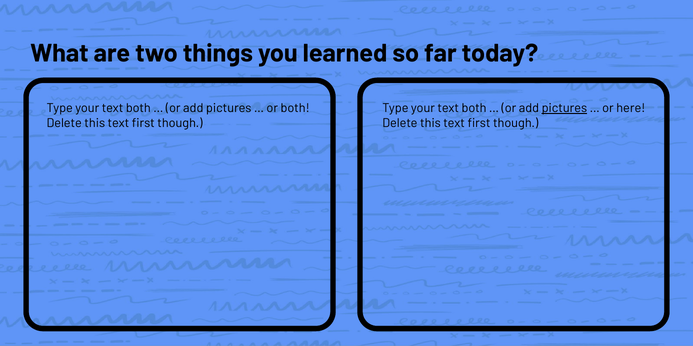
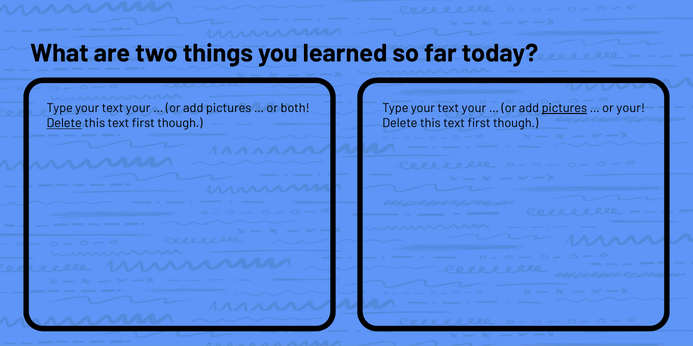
both: both -> your (138, 108)
both: both -> your (474, 108)
or here: here -> your (631, 108)
Delete underline: none -> present (64, 123)
